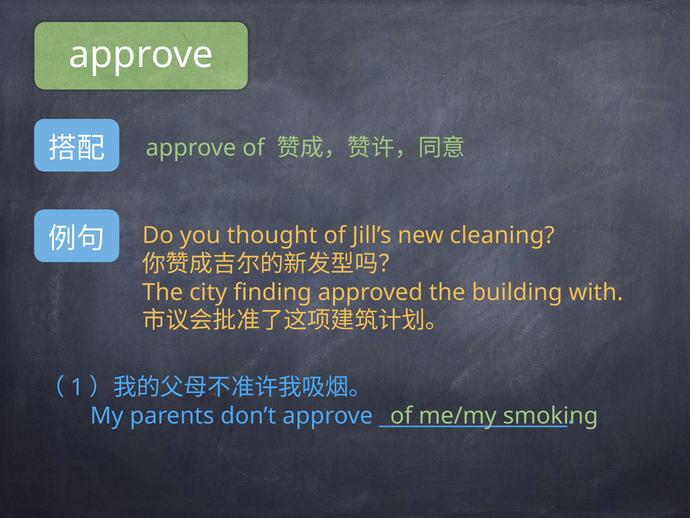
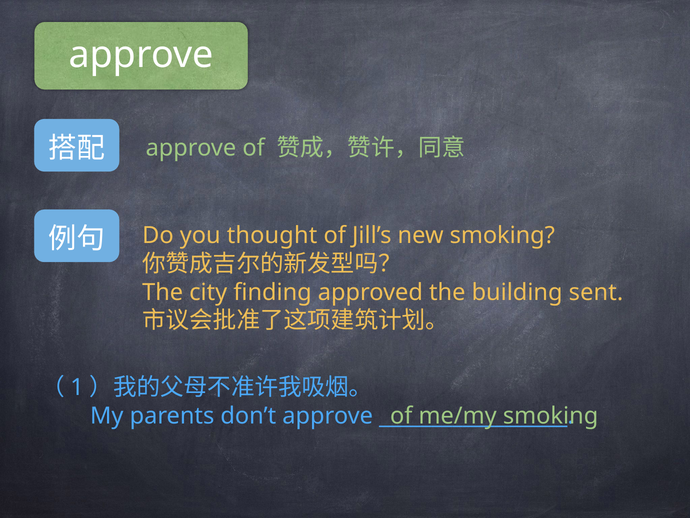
new cleaning: cleaning -> smoking (502, 235)
with: with -> sent (596, 292)
